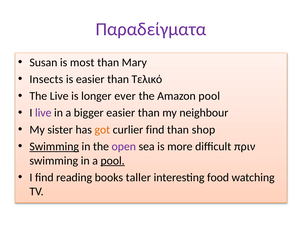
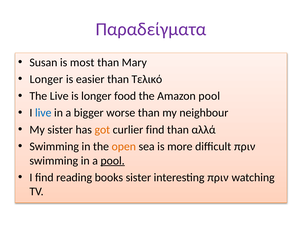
Insects: Insects -> Longer (46, 79)
ever: ever -> food (125, 96)
live colour: purple -> blue (43, 113)
bigger easier: easier -> worse (121, 113)
shop: shop -> αλλά (204, 129)
Swimming underline: present -> none (54, 146)
open colour: purple -> orange (124, 146)
books taller: taller -> sister (138, 177)
interesting food: food -> πριν (218, 177)
